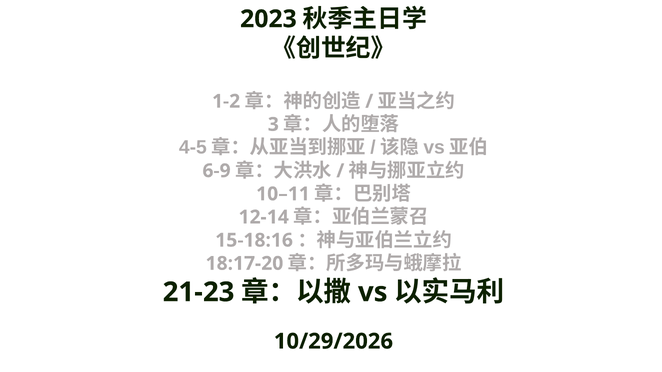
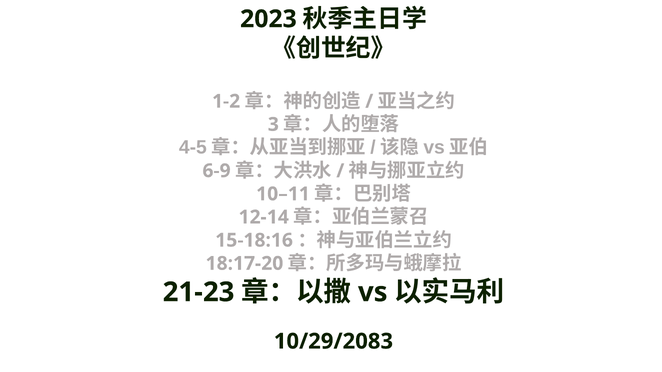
10/29/2026: 10/29/2026 -> 10/29/2083 (333, 342)
